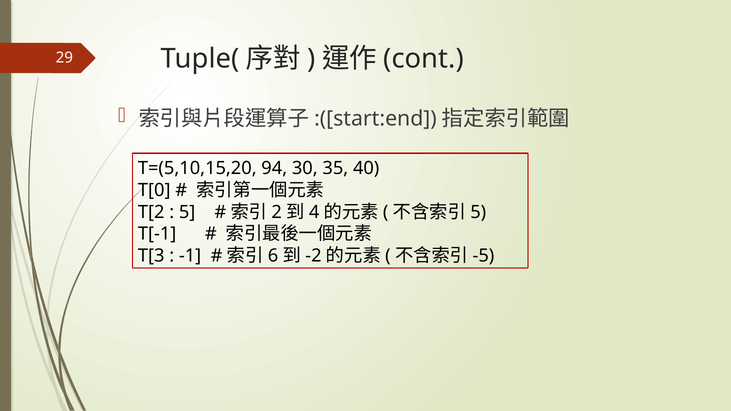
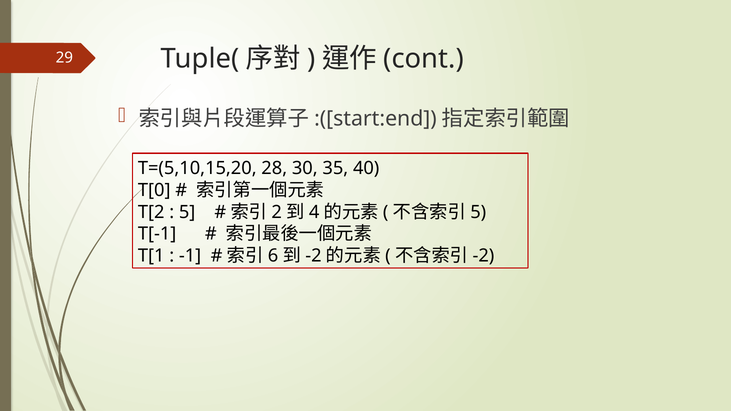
94: 94 -> 28 (274, 168)
T[3: T[3 -> T[1 (151, 256)
-5: -5 -> -2 (483, 256)
